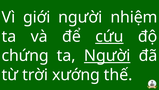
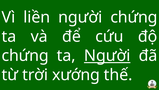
giới: giới -> liền (37, 17)
người nhiệm: nhiệm -> chứng (134, 17)
cứu underline: present -> none (109, 36)
